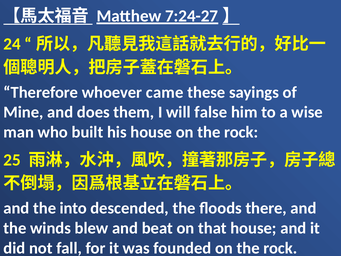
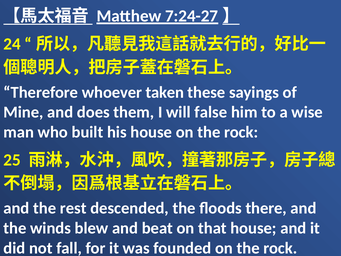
came: came -> taken (165, 92)
into: into -> rest (73, 208)
